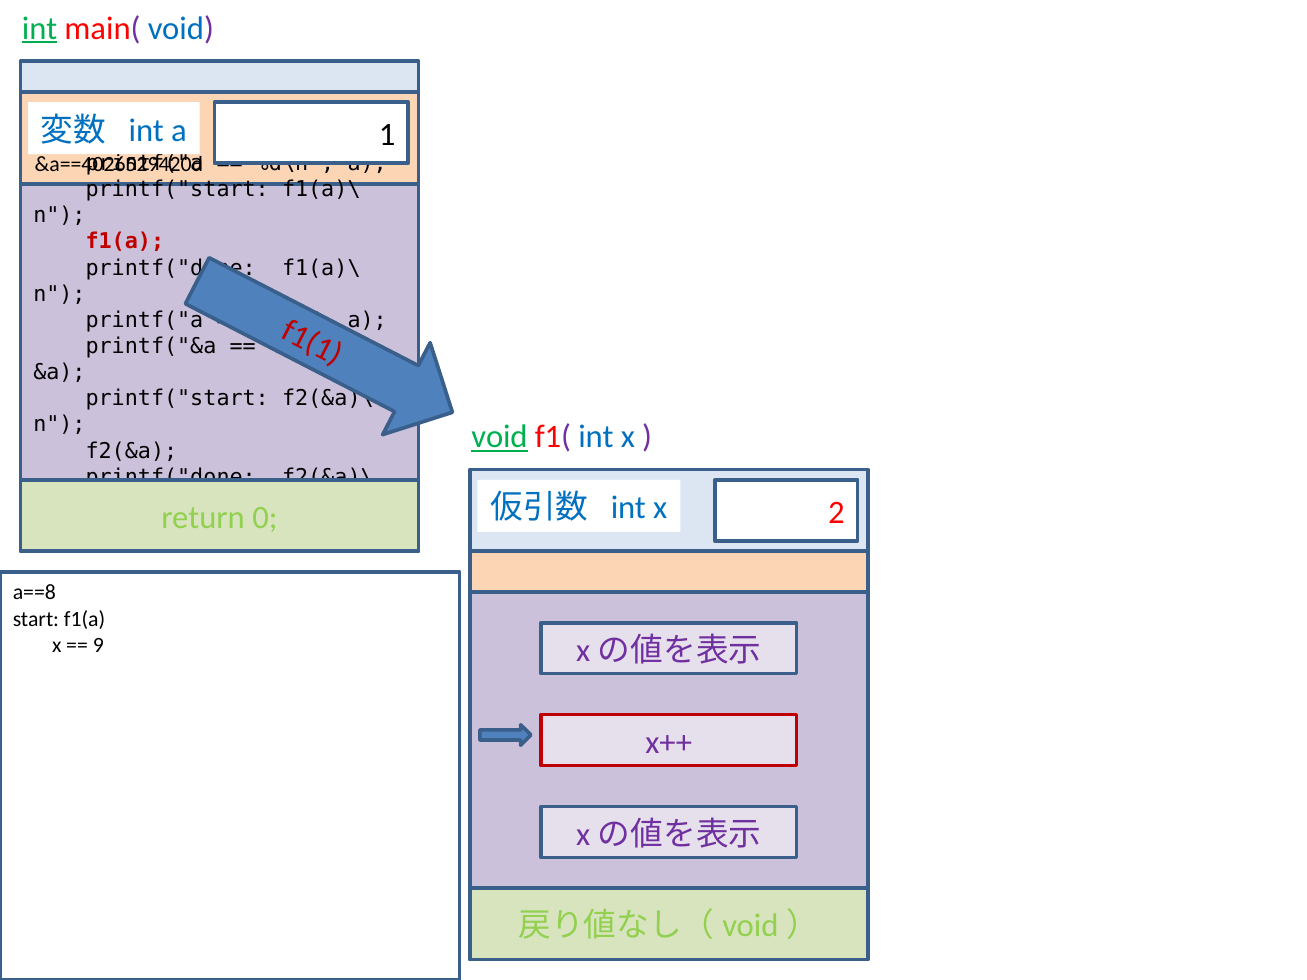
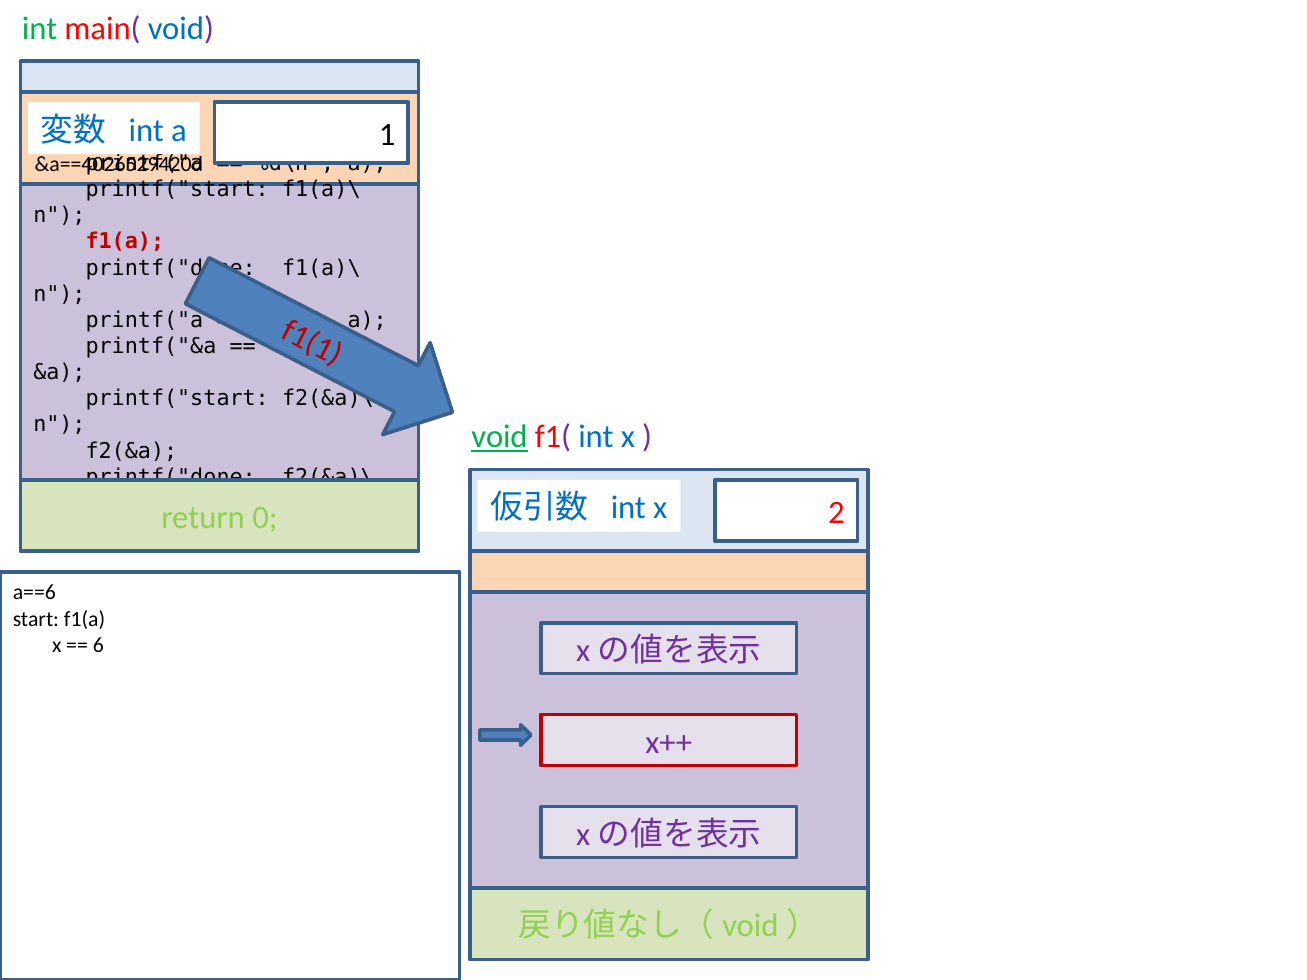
int underline: present -> none (40, 28)
a==8: a==8 -> a==6 (34, 593)
9: 9 -> 6 (98, 645)
